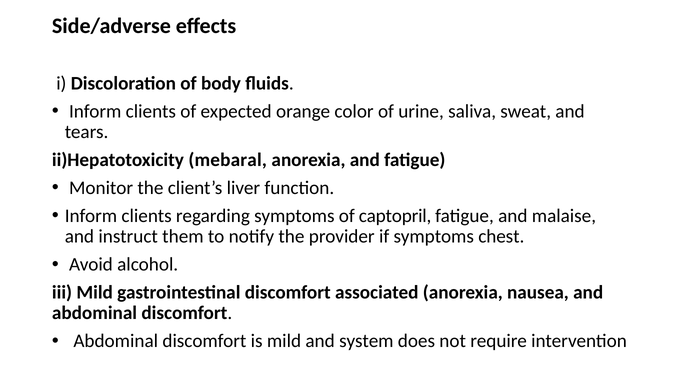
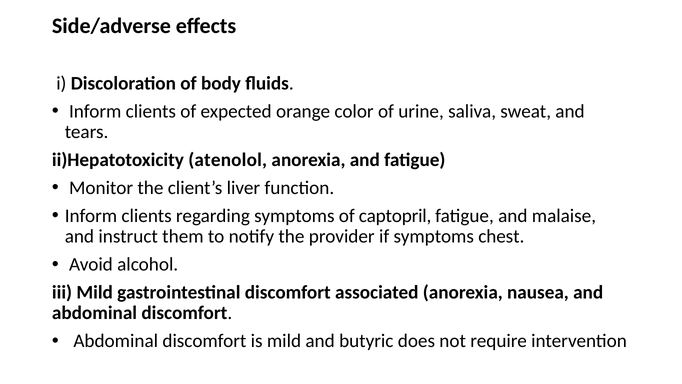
mebaral: mebaral -> atenolol (228, 160)
system: system -> butyric (366, 341)
